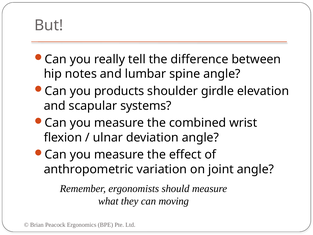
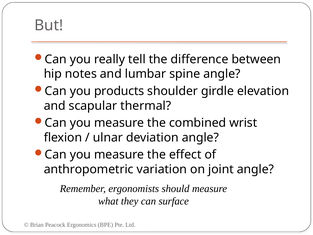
systems: systems -> thermal (146, 106)
moving: moving -> surface (174, 201)
